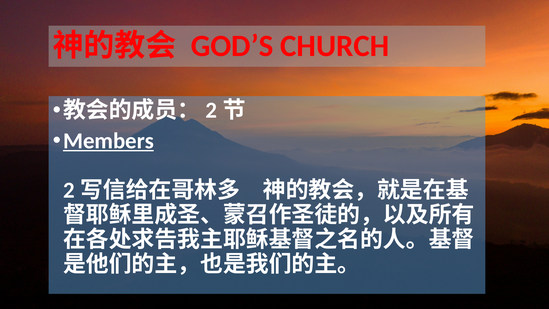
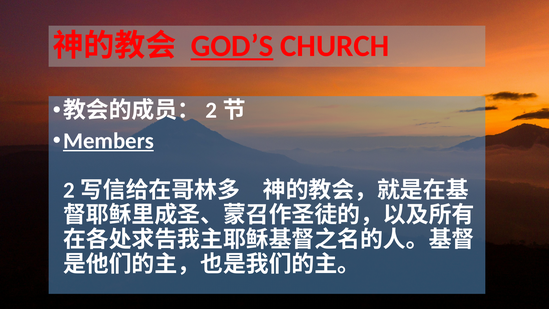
GOD’S underline: none -> present (232, 46)
